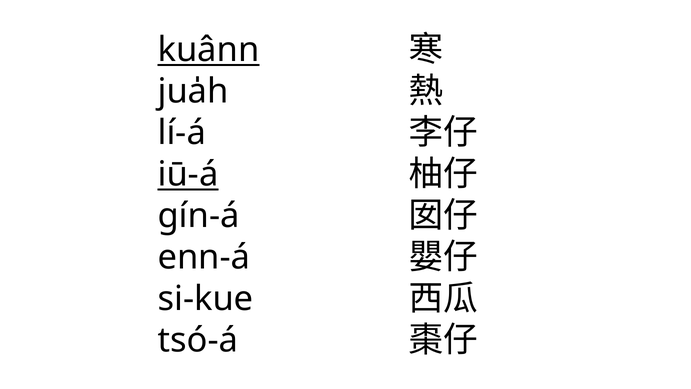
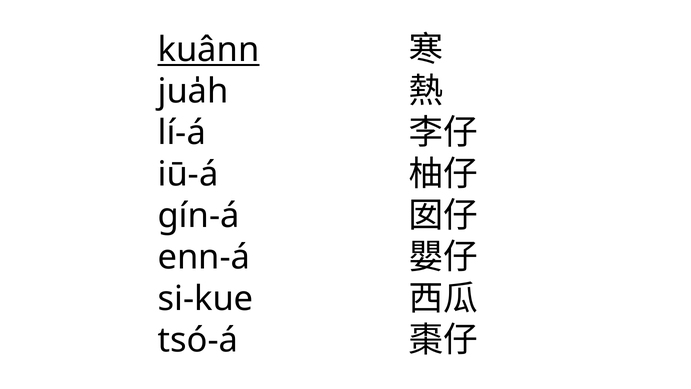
iū-á underline: present -> none (188, 174)
